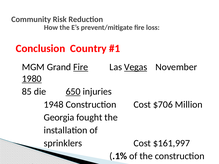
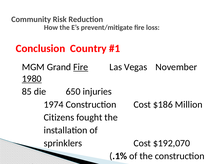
Vegas underline: present -> none (136, 67)
650 underline: present -> none (73, 92)
1948: 1948 -> 1974 (54, 105)
$706: $706 -> $186 (163, 105)
Georgia: Georgia -> Citizens (59, 118)
$161,997: $161,997 -> $192,070 (172, 143)
